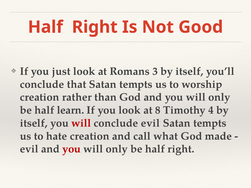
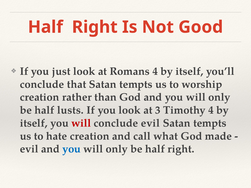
Romans 3: 3 -> 4 (155, 71)
learn: learn -> lusts (70, 110)
8: 8 -> 3 (158, 110)
you colour: red -> blue (72, 149)
